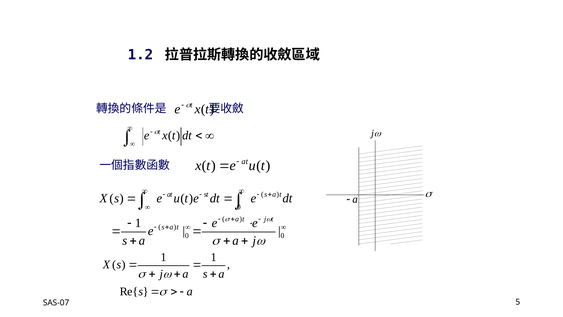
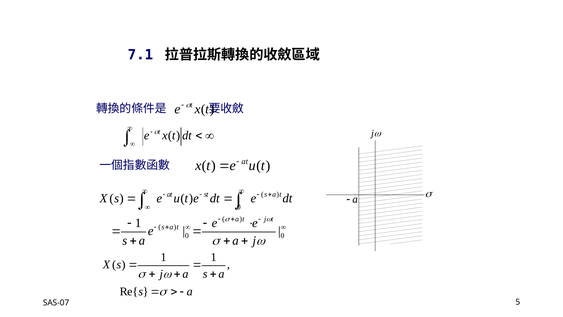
1.2: 1.2 -> 7.1 (140, 55)
